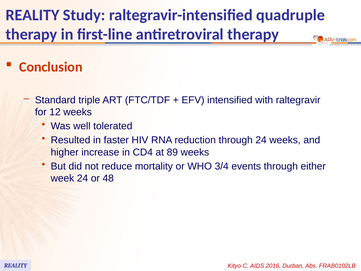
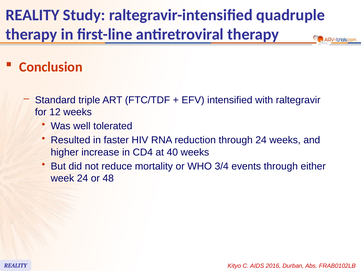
89: 89 -> 40 (172, 152)
